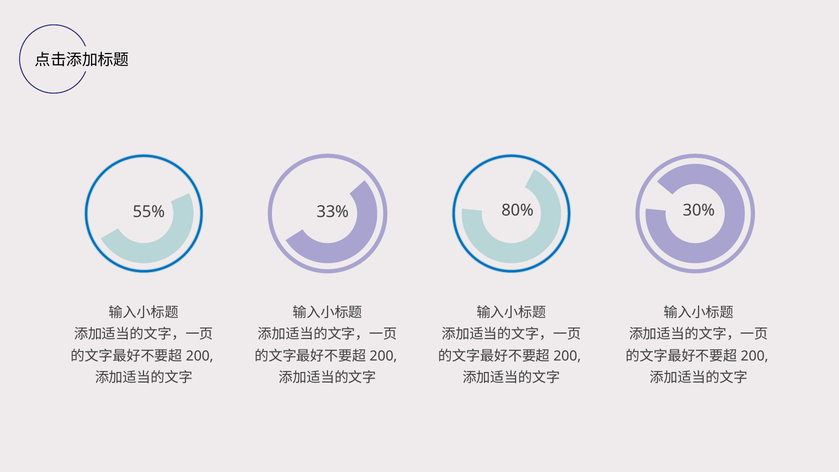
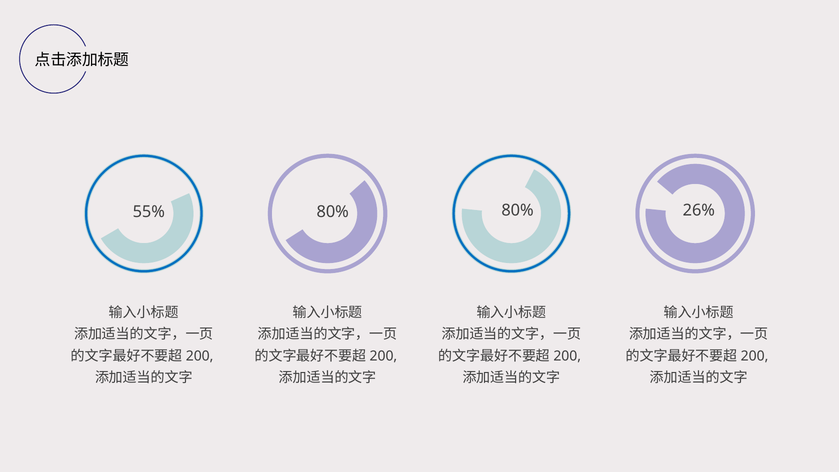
55% 33%: 33% -> 80% (333, 212)
30%: 30% -> 26% (699, 211)
